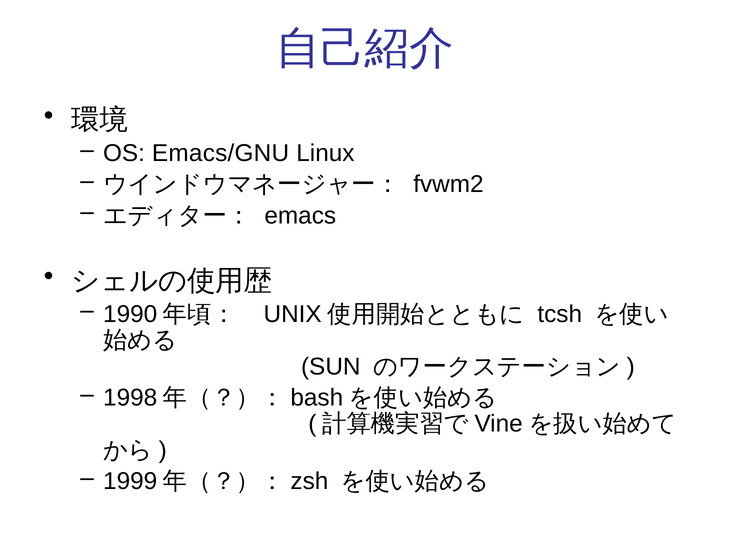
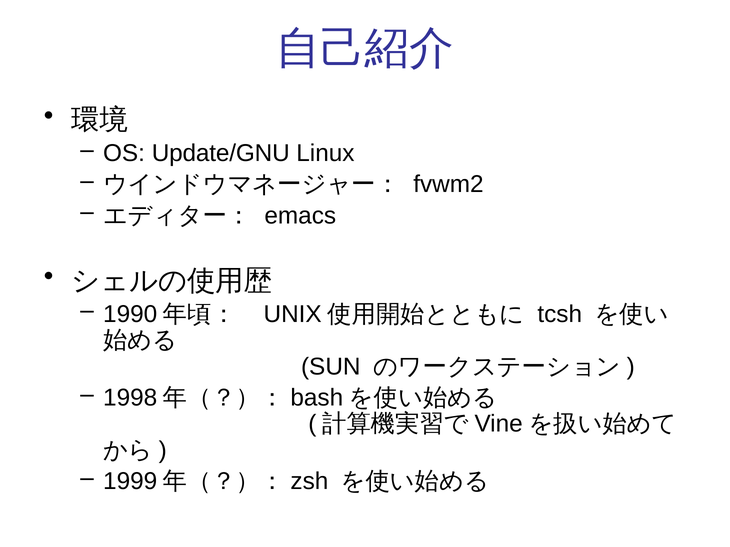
Emacs/GNU: Emacs/GNU -> Update/GNU (221, 153)
